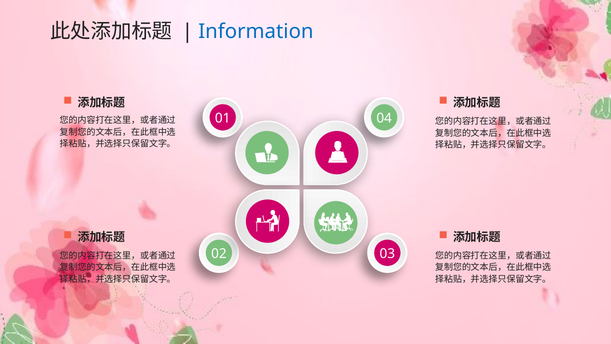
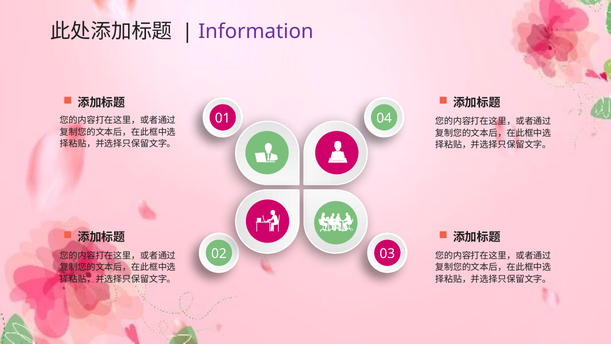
Information colour: blue -> purple (256, 31)
